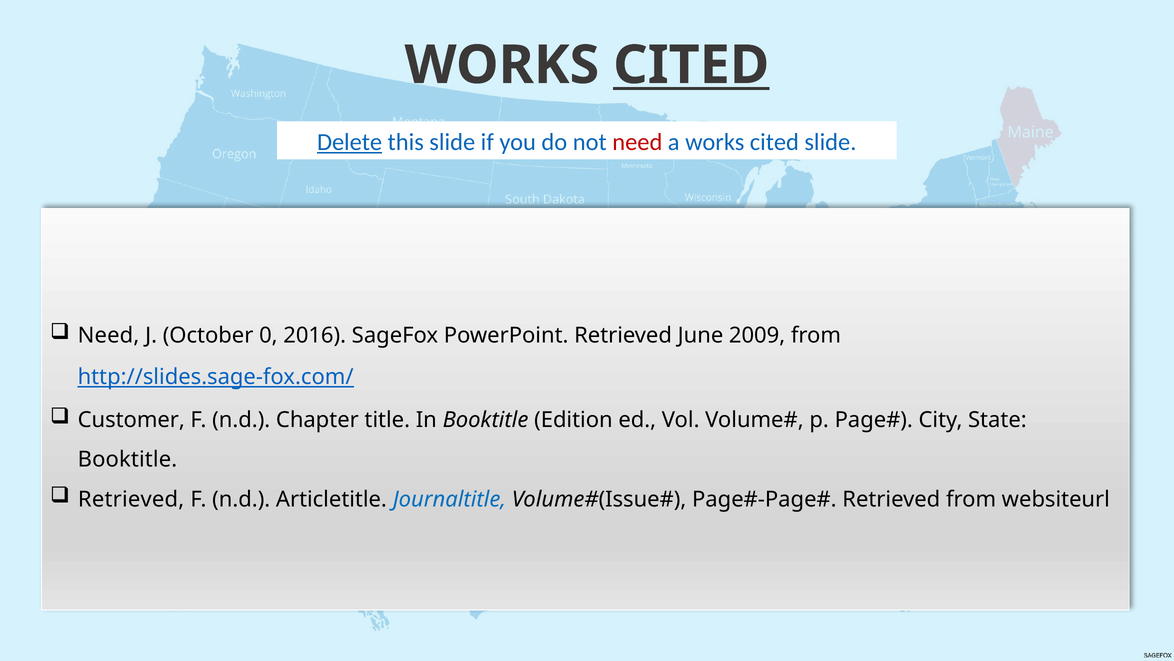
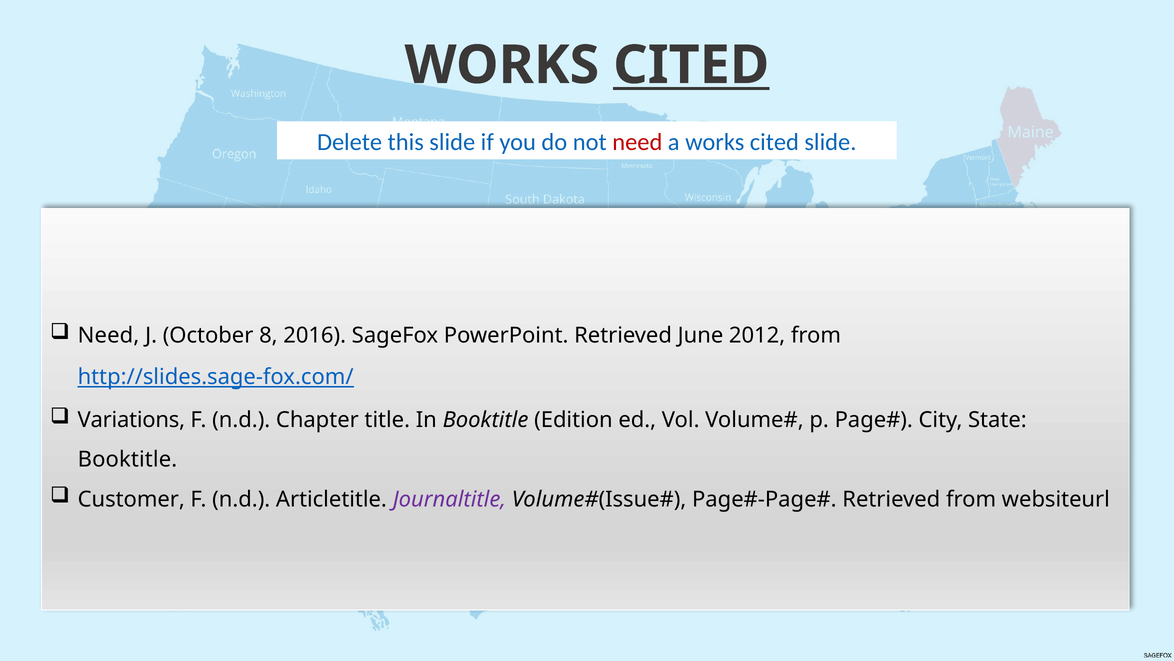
Delete underline: present -> none (350, 142)
0: 0 -> 8 (268, 335)
2009: 2009 -> 2012 (757, 335)
Customer: Customer -> Variations (131, 420)
Retrieved: Retrieved -> Customer (131, 499)
Journaltitle colour: blue -> purple (449, 499)
